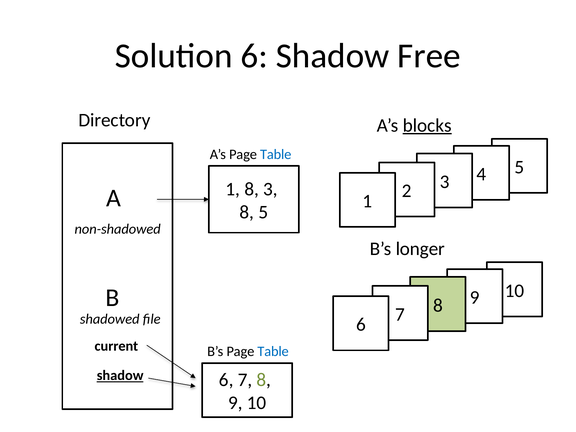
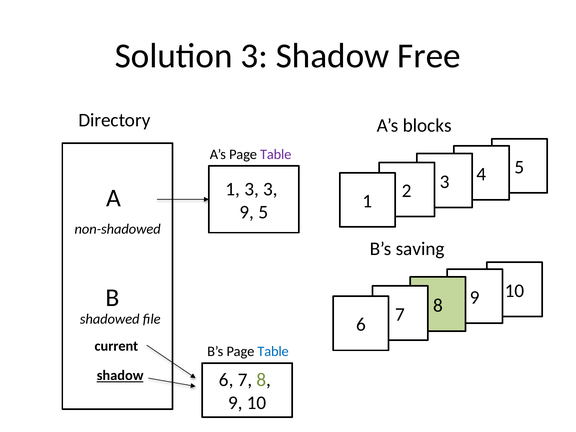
Solution 6: 6 -> 3 (254, 56)
blocks underline: present -> none (427, 125)
Table colour: blue -> purple (276, 154)
1 8: 8 -> 3 (252, 189)
8: 8 -> 9 (247, 212)
longer: longer -> saving (420, 249)
